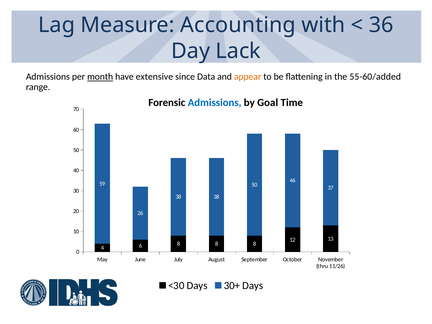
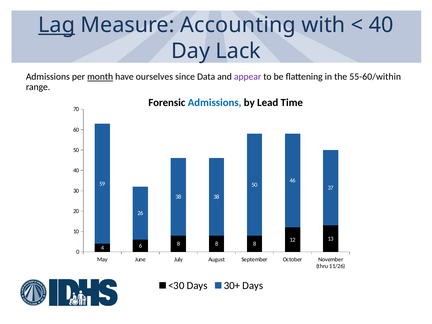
Lag underline: none -> present (57, 25)
36: 36 -> 40 (381, 25)
extensive: extensive -> ourselves (154, 77)
appear colour: orange -> purple (248, 77)
55-60/added: 55-60/added -> 55-60/within (375, 77)
Goal: Goal -> Lead (268, 103)
